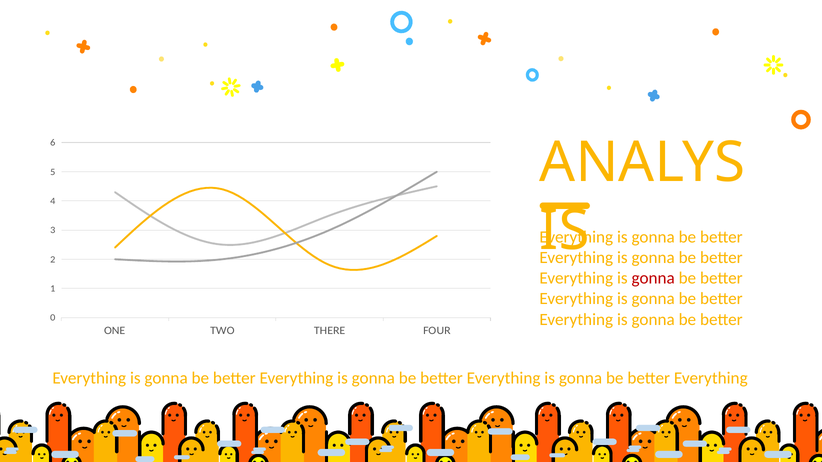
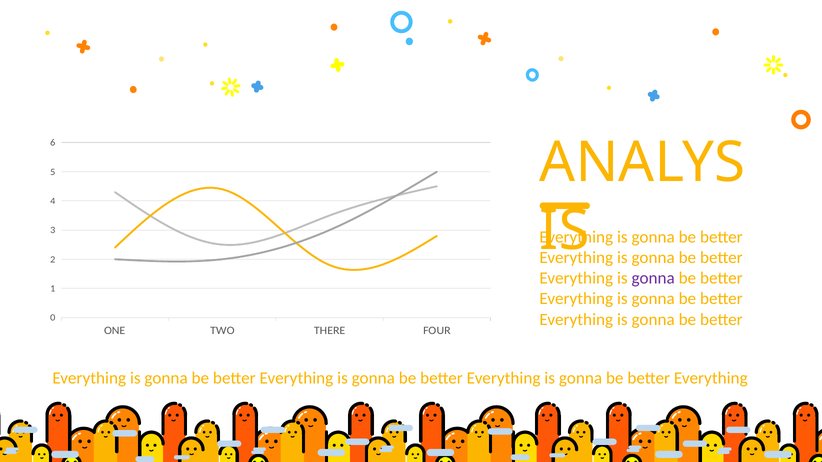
gonna colour: red -> purple (653, 278)
